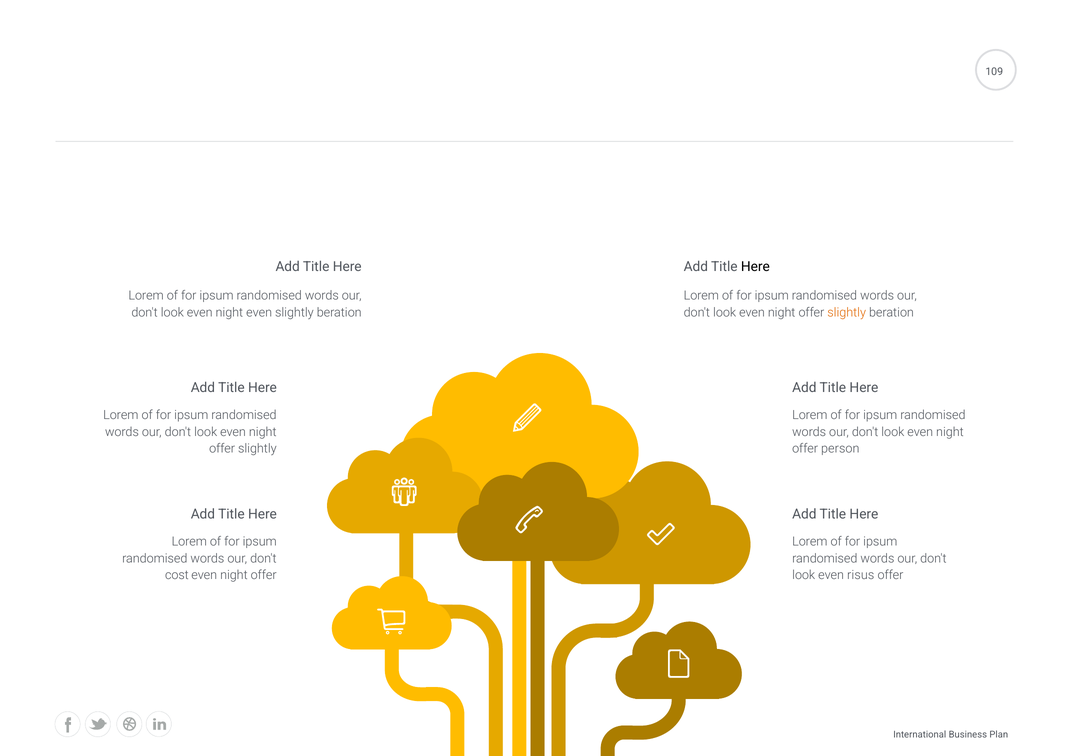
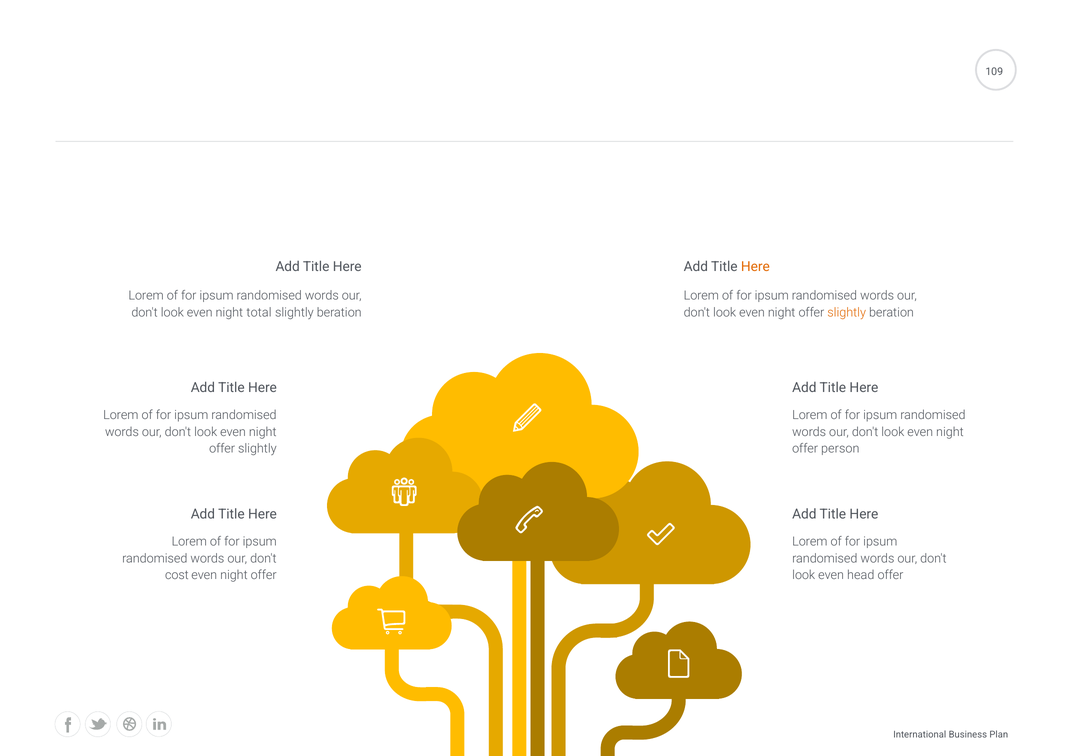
Here colour: black -> orange (755, 267)
night even: even -> total (259, 312)
risus: risus -> head (861, 575)
